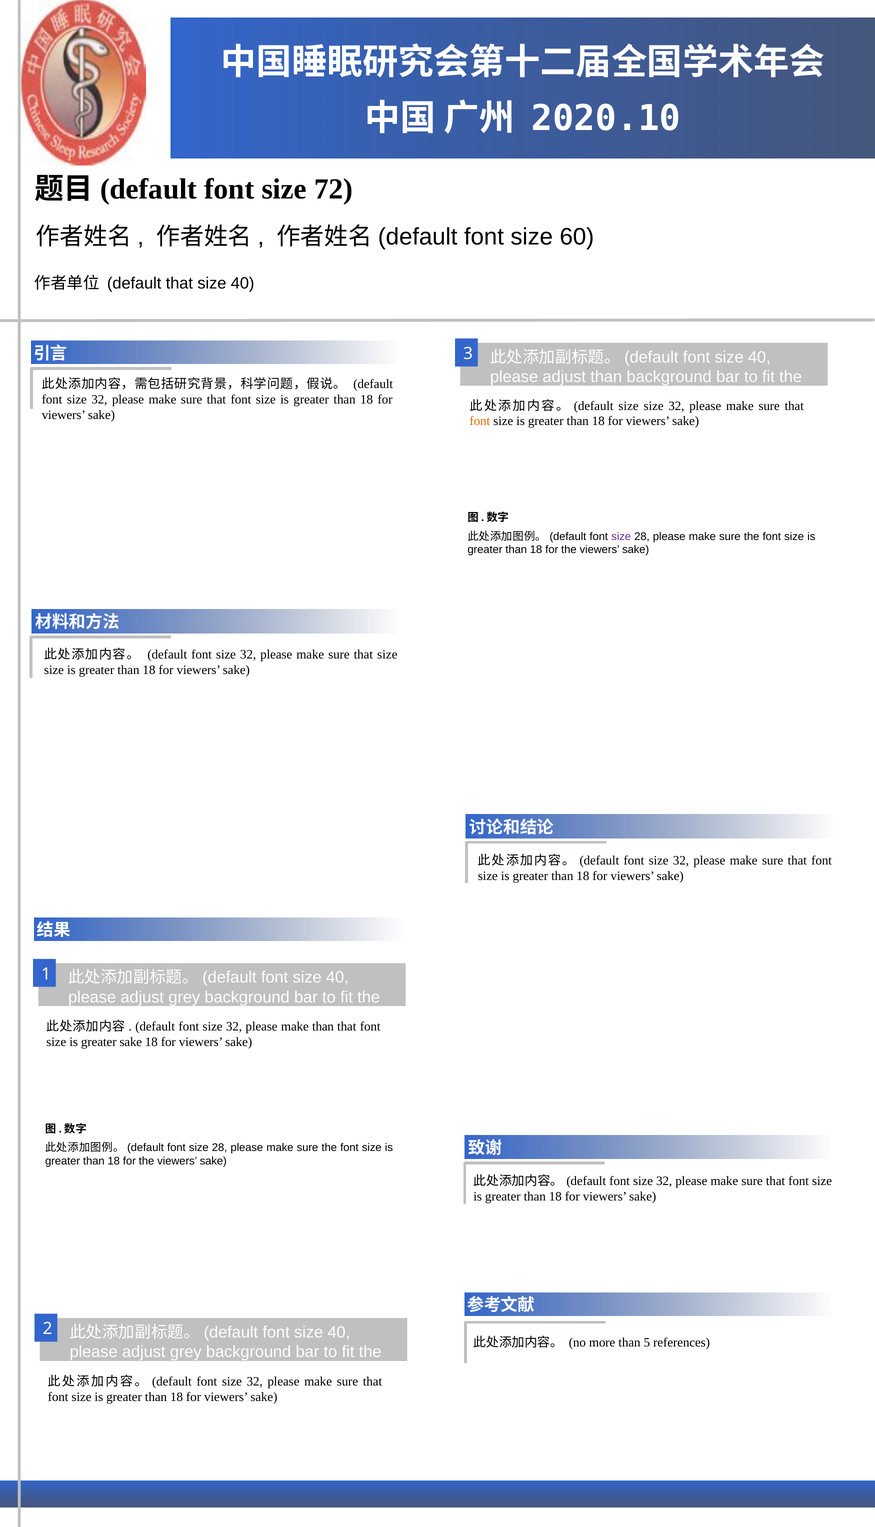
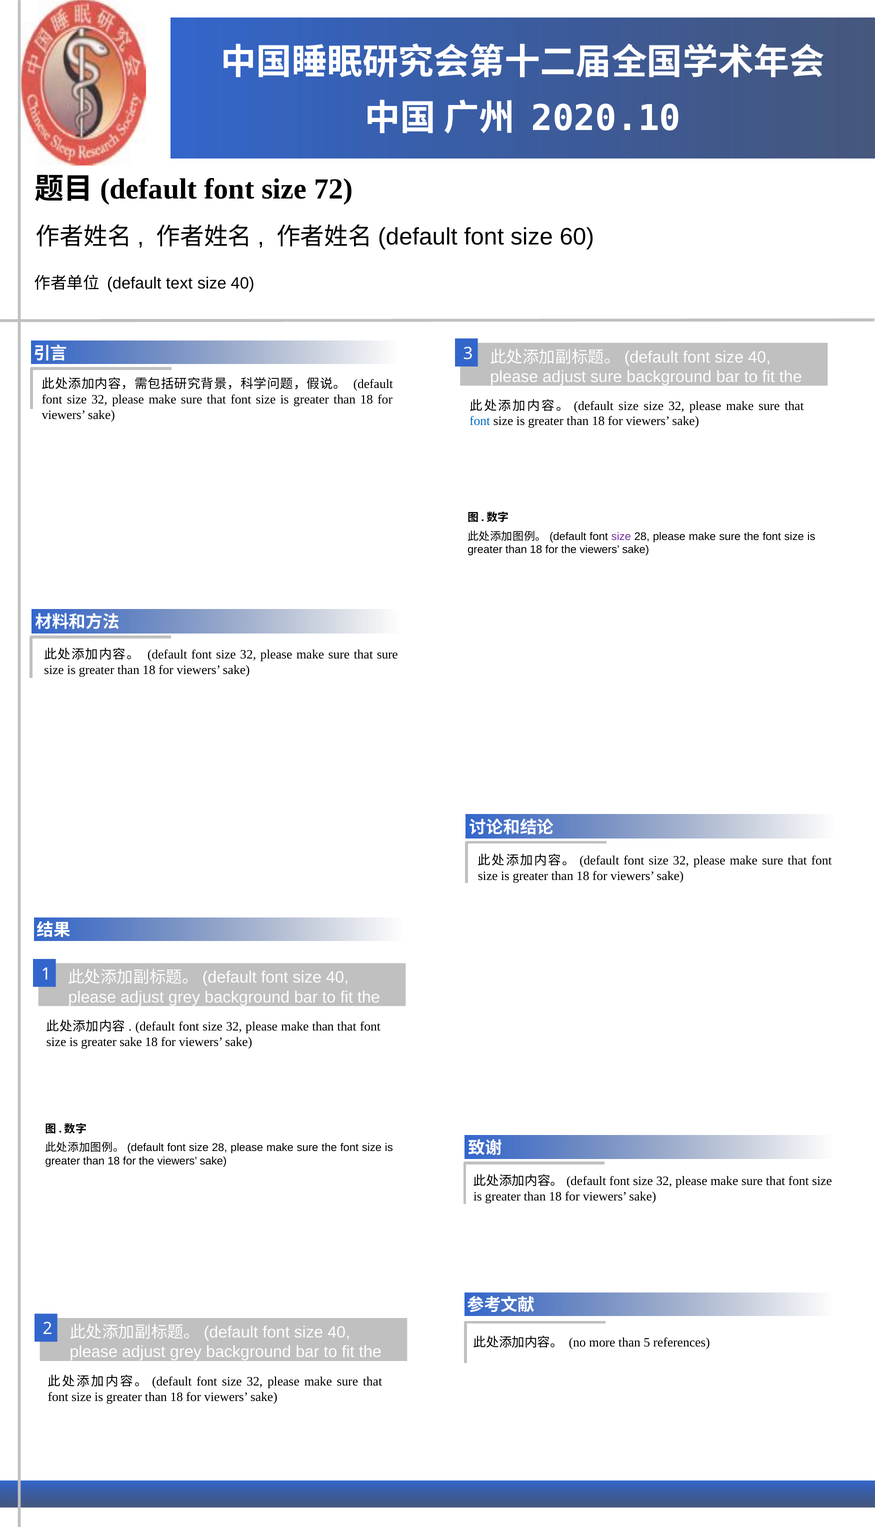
default that: that -> text (179, 283)
adjust than: than -> sure (606, 377)
font colour: orange -> blue (480, 421)
sure that size: size -> sure (387, 654)
